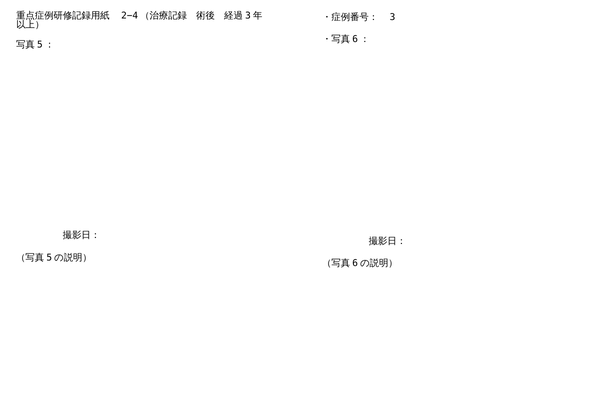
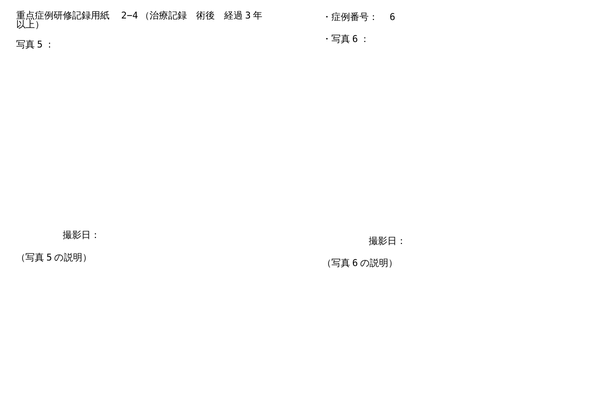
3: 3 -> 6 (393, 17)
